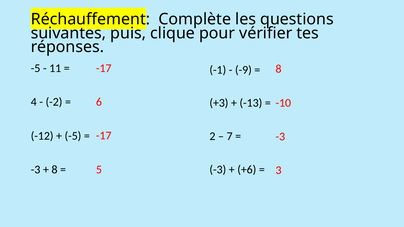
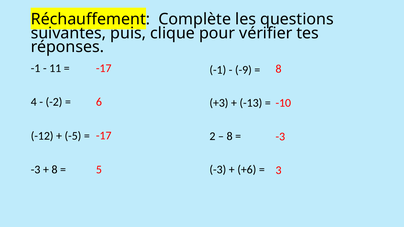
-5: -5 -> -1 (36, 68)
7: 7 -> 8 (230, 137)
